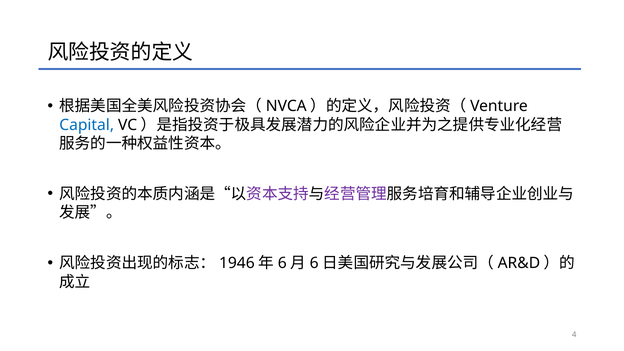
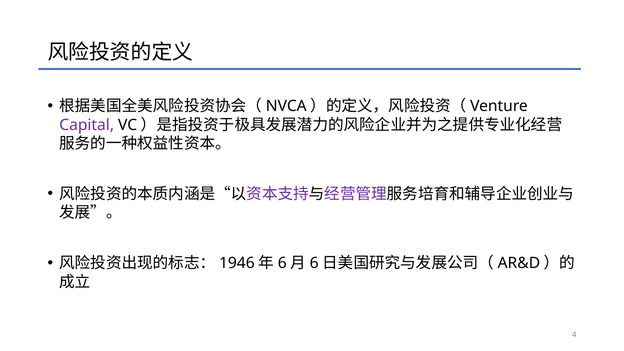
Capital colour: blue -> purple (87, 125)
